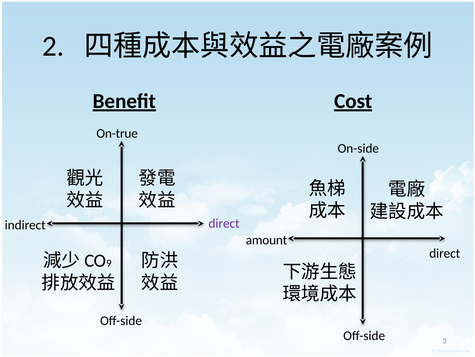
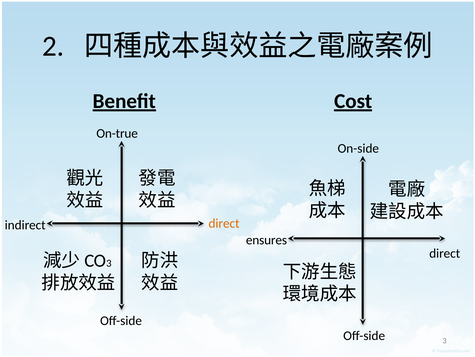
direct colour: purple -> orange (224, 223)
amount: amount -> ensures (266, 240)
9: 9 -> 3 (109, 263)
